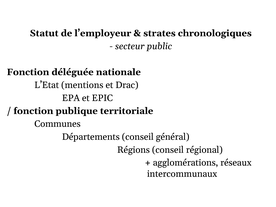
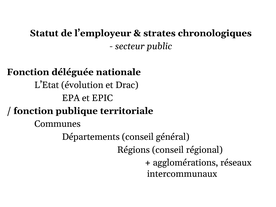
mentions: mentions -> évolution (82, 85)
